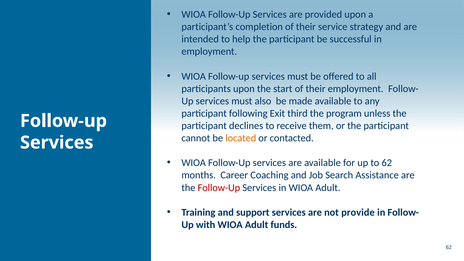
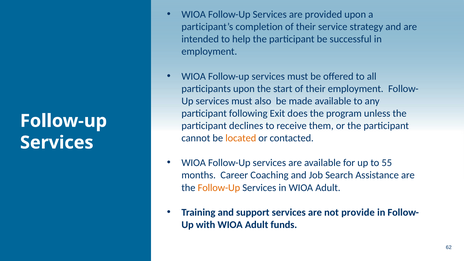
third: third -> does (297, 113)
to 62: 62 -> 55 (387, 163)
Follow-Up colour: red -> orange (219, 188)
